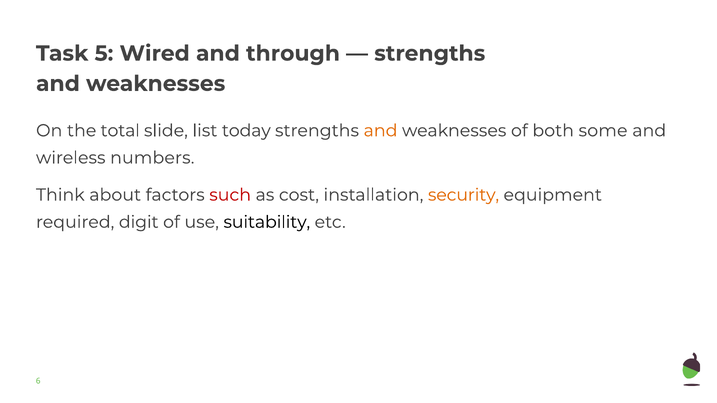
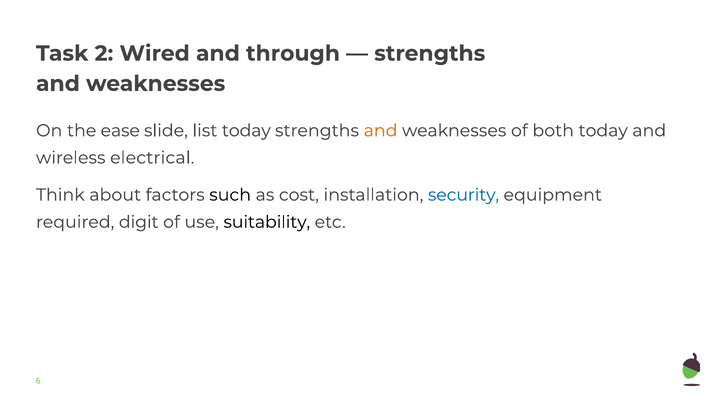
5: 5 -> 2 (104, 54)
total: total -> ease (120, 131)
both some: some -> today (603, 131)
numbers: numbers -> electrical (152, 158)
such colour: red -> black (230, 195)
security colour: orange -> blue (464, 195)
